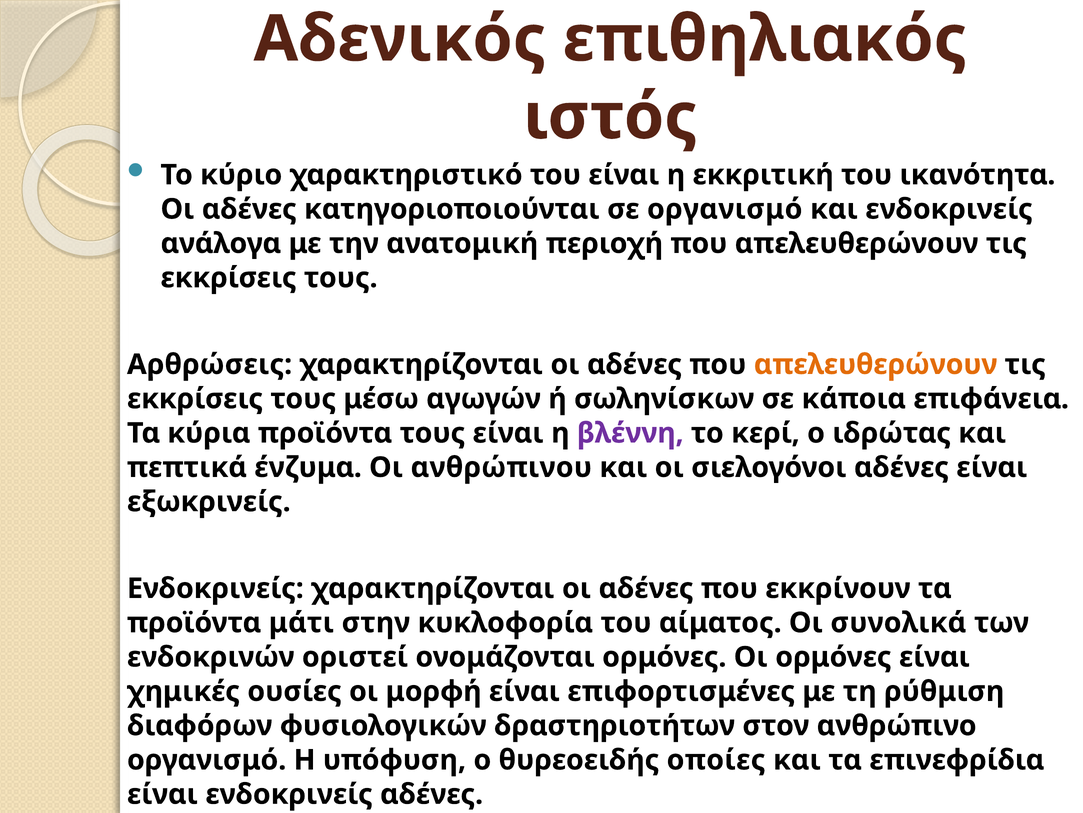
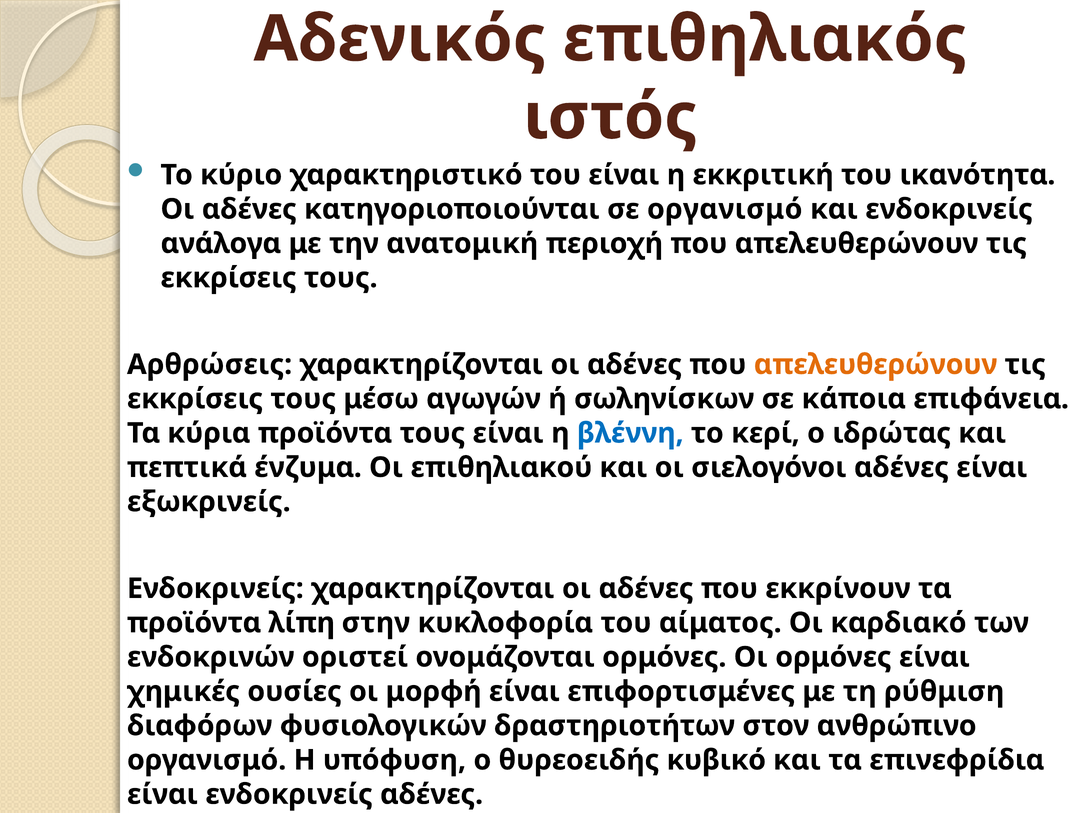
βλέννη colour: purple -> blue (630, 433)
ανθρώπινου: ανθρώπινου -> επιθηλιακού (501, 467)
μάτι: μάτι -> λίπη (302, 622)
συνολικά: συνολικά -> καρδιακό (899, 622)
οποίες: οποίες -> κυβικό (716, 759)
